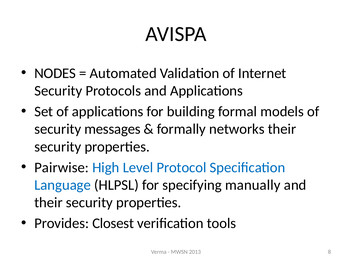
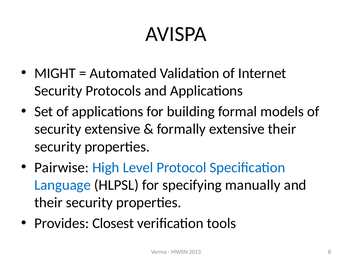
NODES: NODES -> MIGHT (55, 73)
security messages: messages -> extensive (112, 129)
formally networks: networks -> extensive (237, 129)
